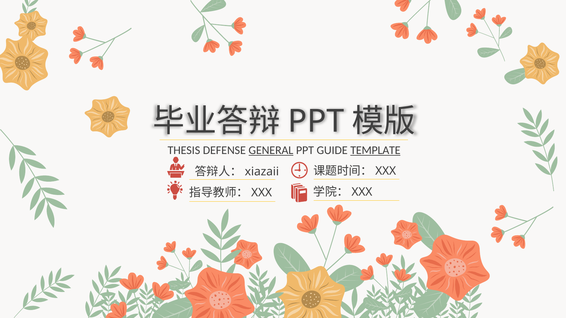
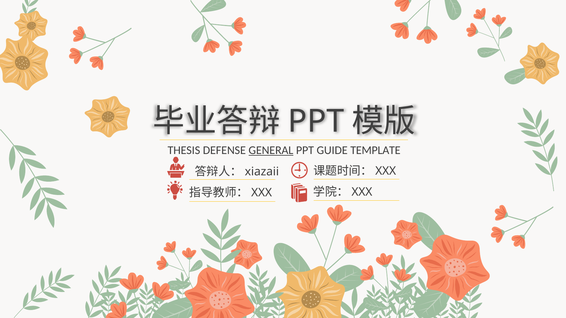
TEMPLATE underline: present -> none (375, 151)
